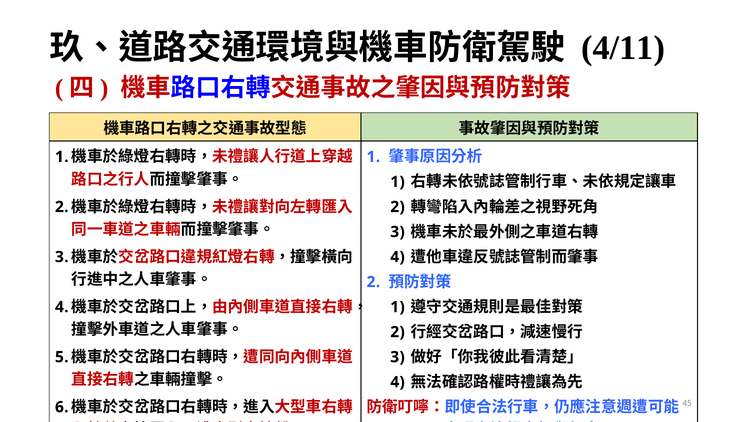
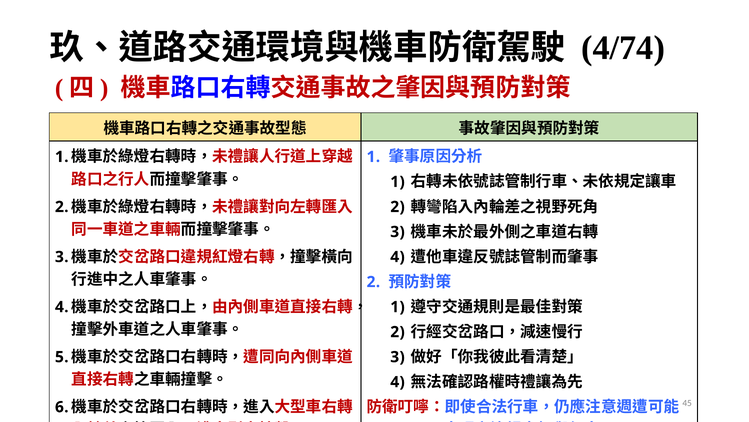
4/11: 4/11 -> 4/74 (623, 48)
